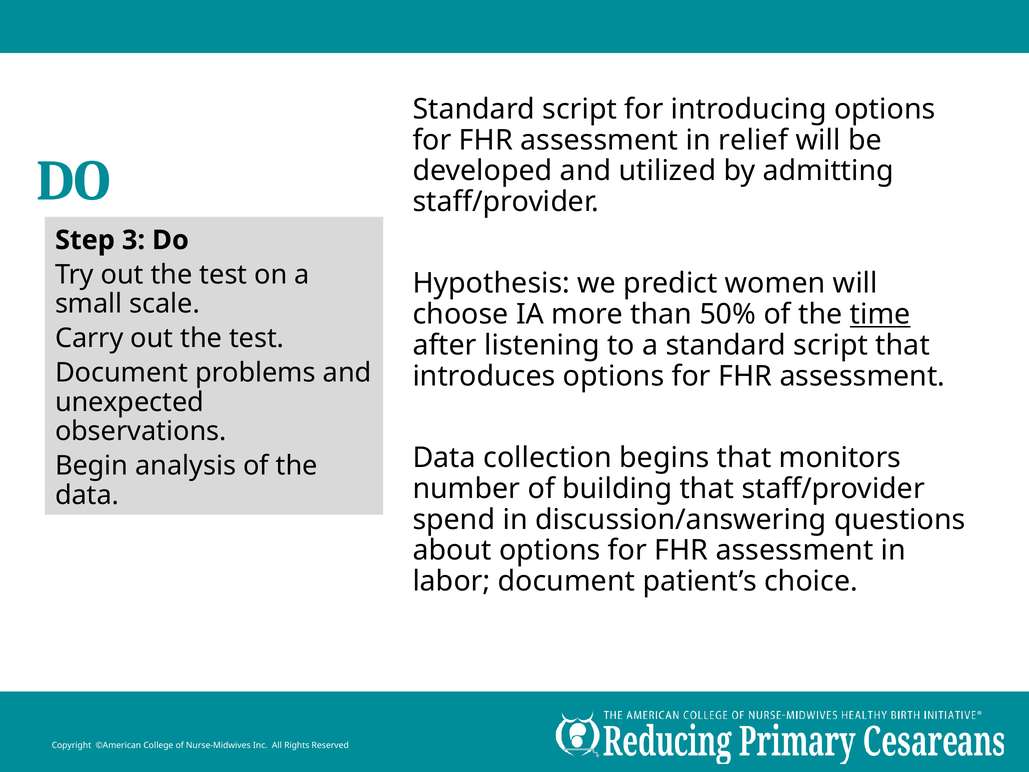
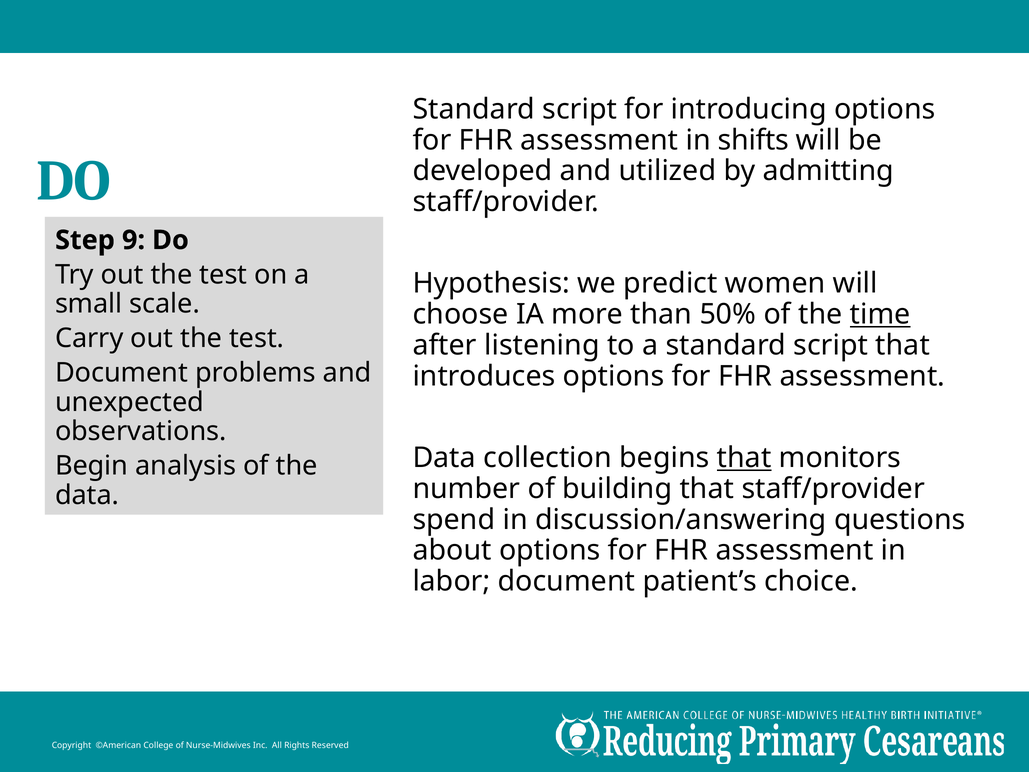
relief: relief -> shifts (753, 140)
3: 3 -> 9 (134, 240)
that underline: none -> present (744, 458)
